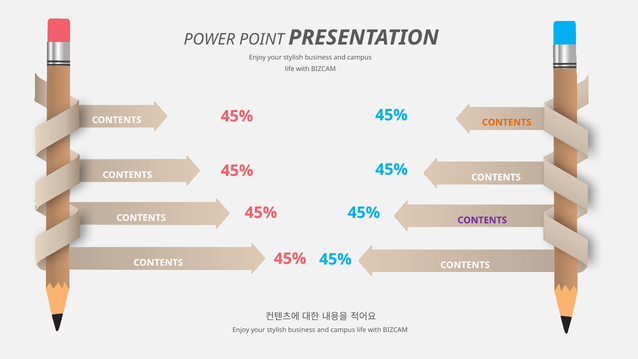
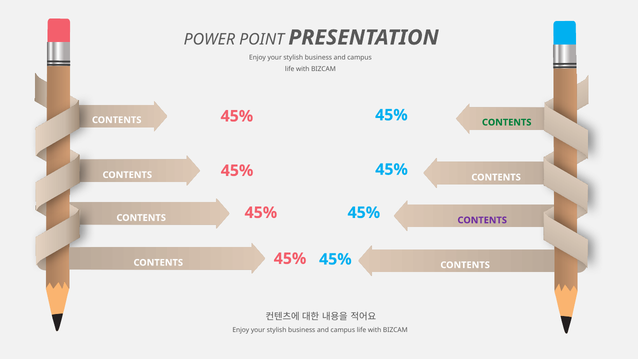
CONTENTS colour: orange -> green (507, 122)
